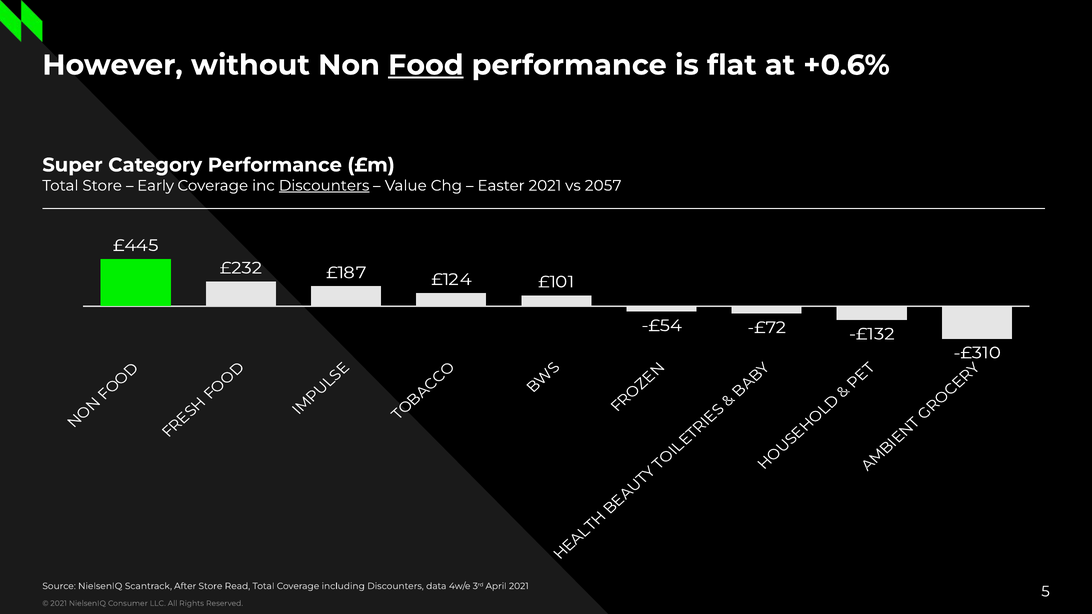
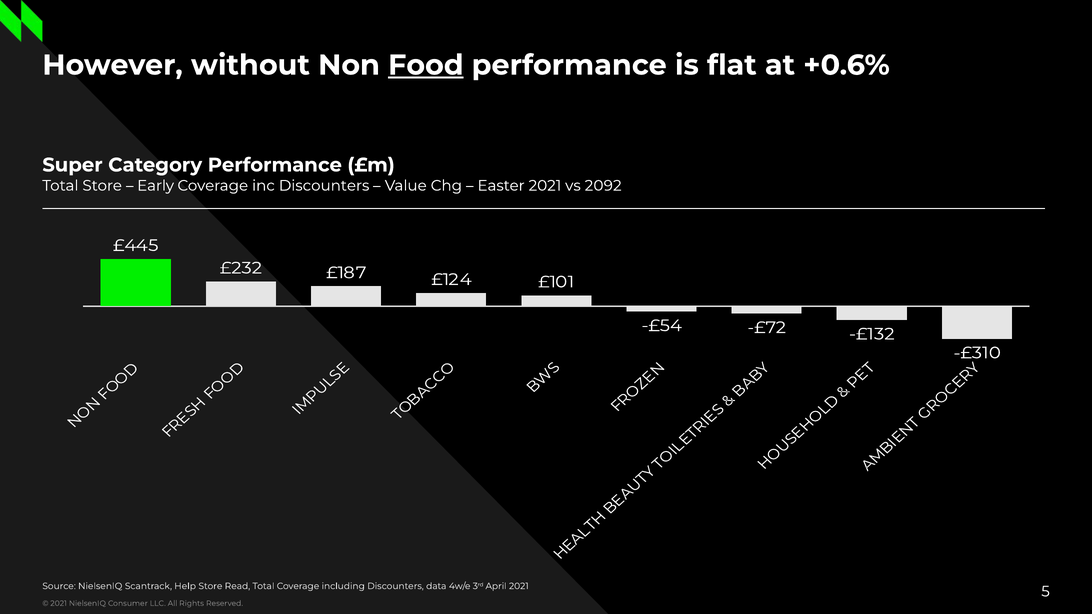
Discounters underline: present -> none (324, 186)
2057: 2057 -> 2092 (603, 186)
After: After -> Help (185, 586)
